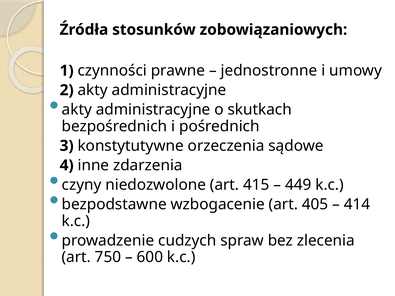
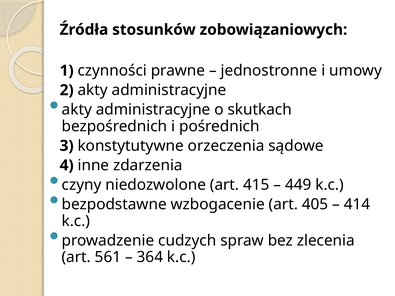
750: 750 -> 561 (108, 257)
600: 600 -> 364 (150, 257)
